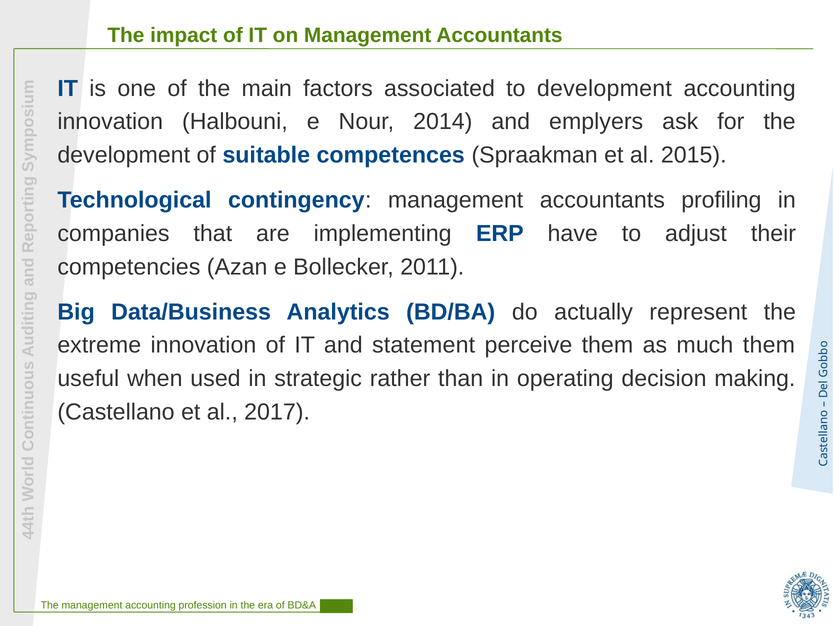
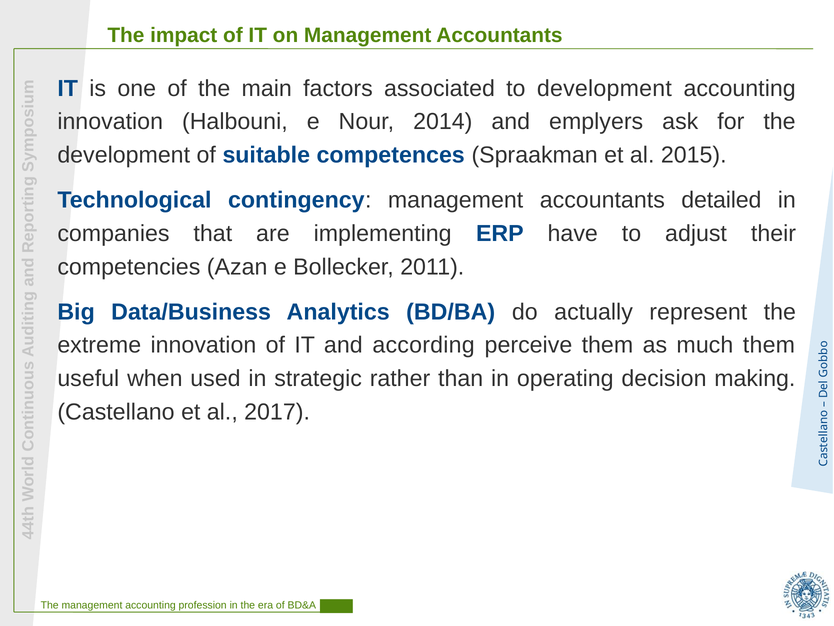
profiling: profiling -> detailed (721, 200)
statement: statement -> according (424, 345)
